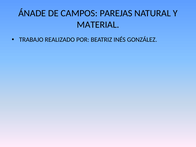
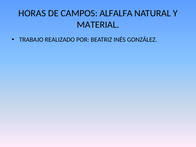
ÁNADE: ÁNADE -> HORAS (32, 13)
PAREJAS: PAREJAS -> ALFALFA (116, 13)
